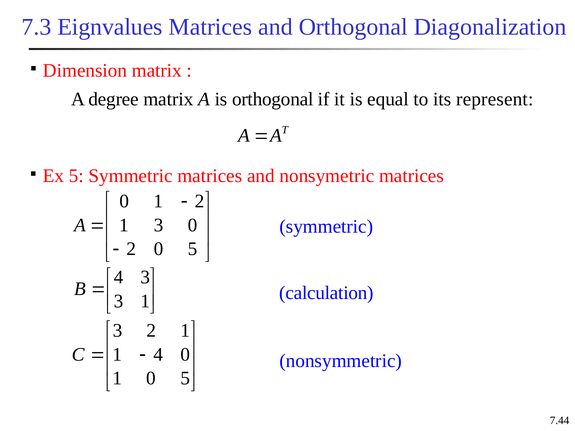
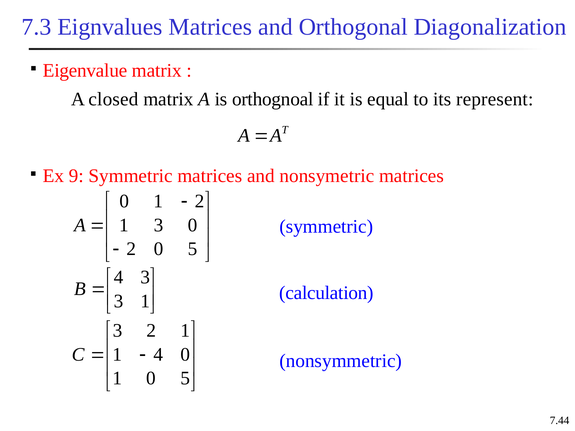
Dimension: Dimension -> Eigenvalue (85, 71)
degree: degree -> closed (113, 99)
is orthogonal: orthogonal -> orthognoal (273, 99)
Ex 5: 5 -> 9 (76, 176)
